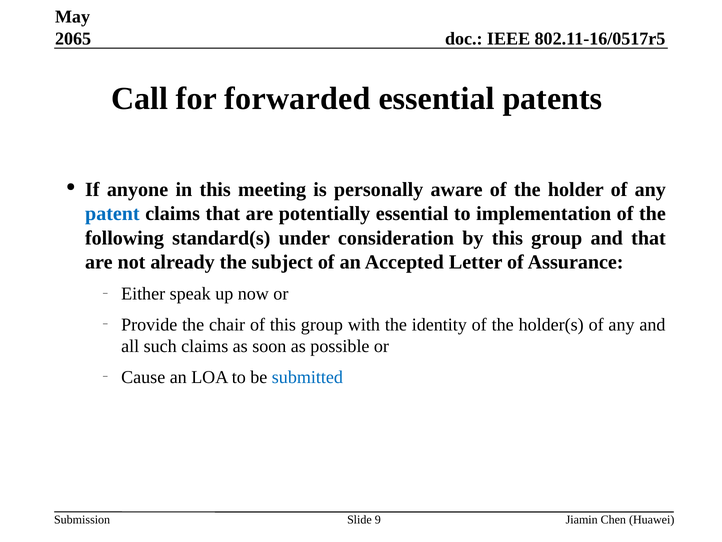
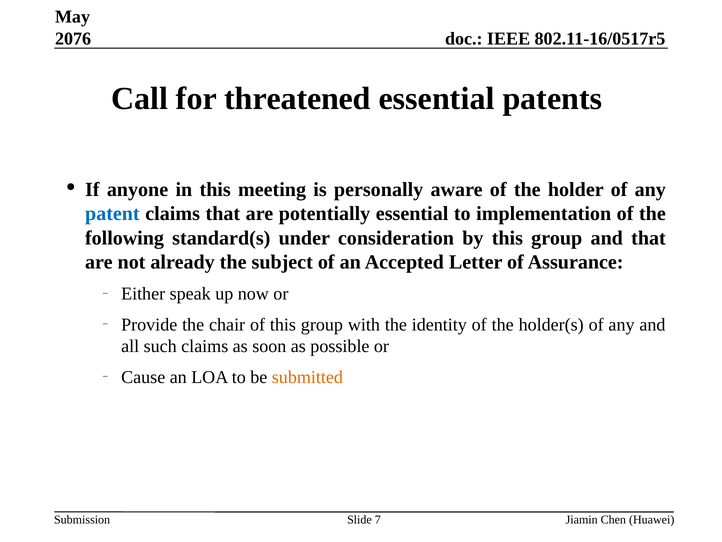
2065: 2065 -> 2076 (73, 39)
forwarded: forwarded -> threatened (298, 98)
submitted colour: blue -> orange (307, 377)
9: 9 -> 7 (378, 519)
